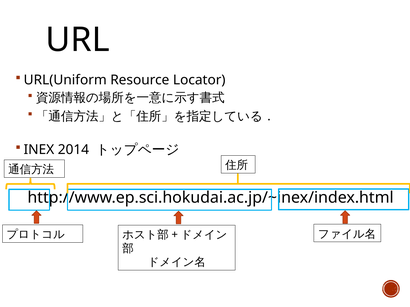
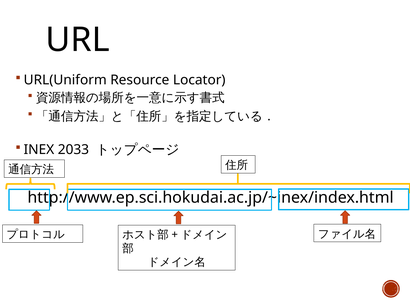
2014: 2014 -> 2033 (73, 150)
